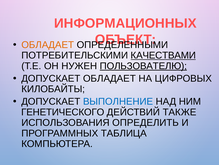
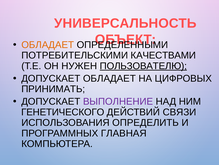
ИНФОРМАЦИОННЫХ: ИНФОРМАЦИОННЫХ -> УНИВЕРСАЛЬНОСТЬ (125, 23)
КАЧЕСТВАМИ underline: present -> none (163, 55)
КИЛОБАЙТЫ: КИЛОБАЙТЫ -> ПРИНИМАТЬ (53, 89)
ВЫПОЛНЕНИЕ colour: blue -> purple (118, 101)
ТАКЖЕ: ТАКЖЕ -> СВЯЗИ (179, 112)
ТАБЛИЦА: ТАБЛИЦА -> ГЛАВНАЯ (124, 133)
